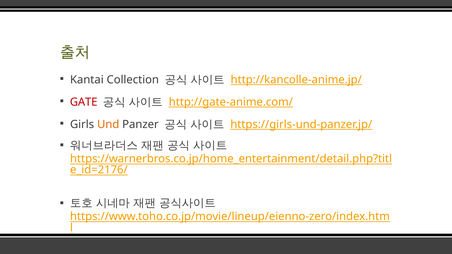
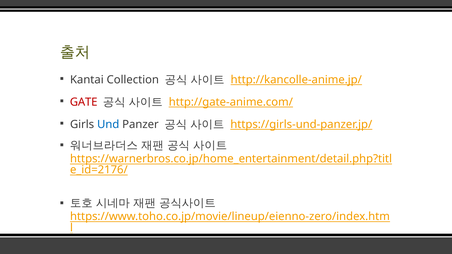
Und colour: orange -> blue (108, 124)
